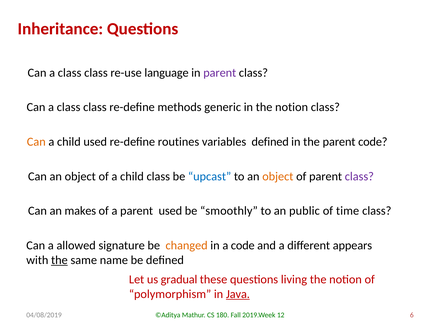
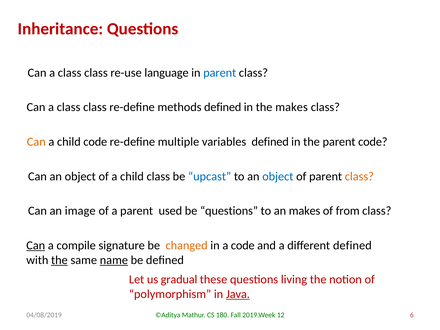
parent colour: purple -> blue (220, 73)
methods generic: generic -> defined (223, 107)
in the notion: notion -> makes (292, 107)
child used: used -> code (95, 142)
routines: routines -> multiple (178, 142)
object colour: orange -> blue (278, 176)
class colour: purple -> orange (359, 176)
makes: makes -> image (80, 211)
be smoothly: smoothly -> questions (229, 211)
an public: public -> makes (305, 211)
time: time -> from (348, 211)
Can underline: none -> present (36, 245)
allowed: allowed -> compile (76, 245)
different appears: appears -> defined (352, 245)
name underline: none -> present (114, 260)
